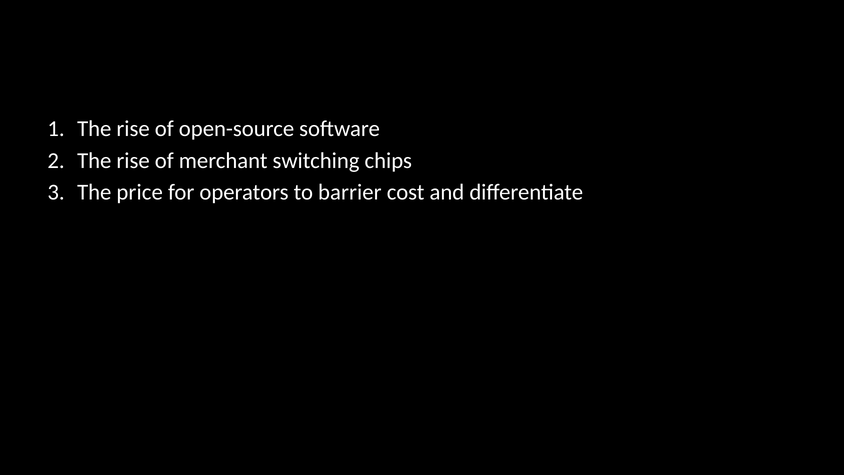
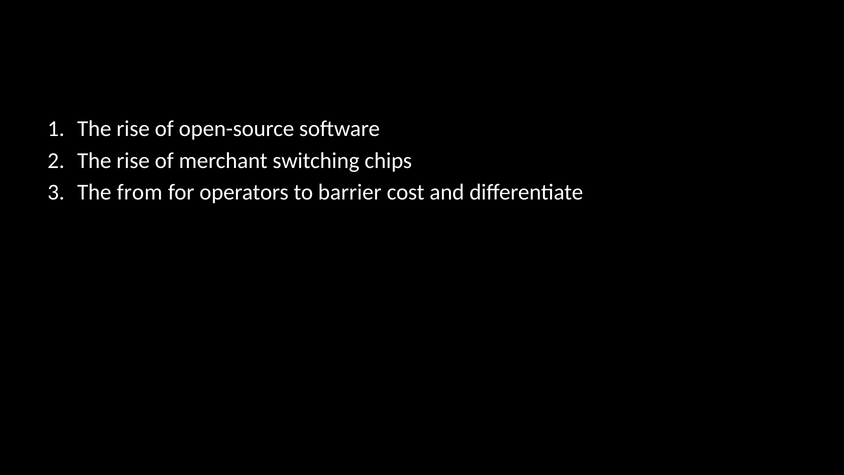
price: price -> from (140, 192)
